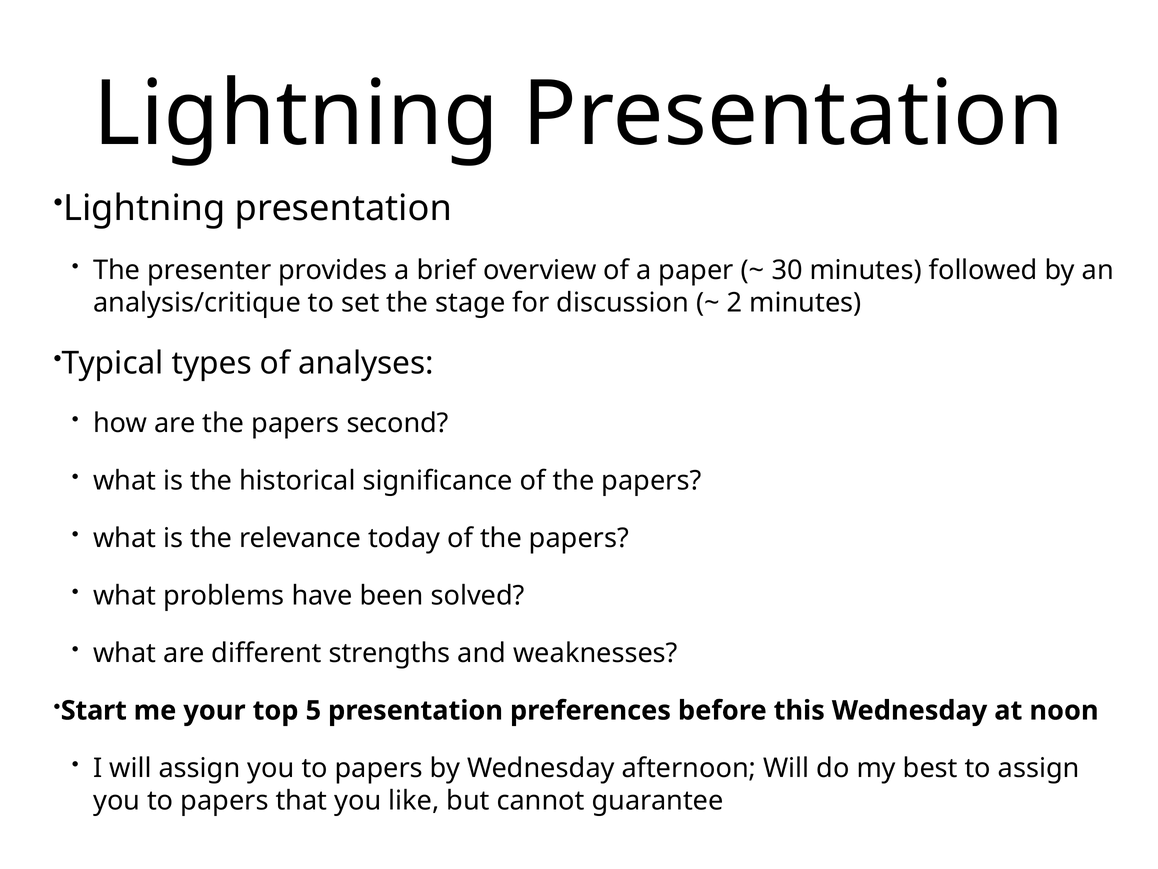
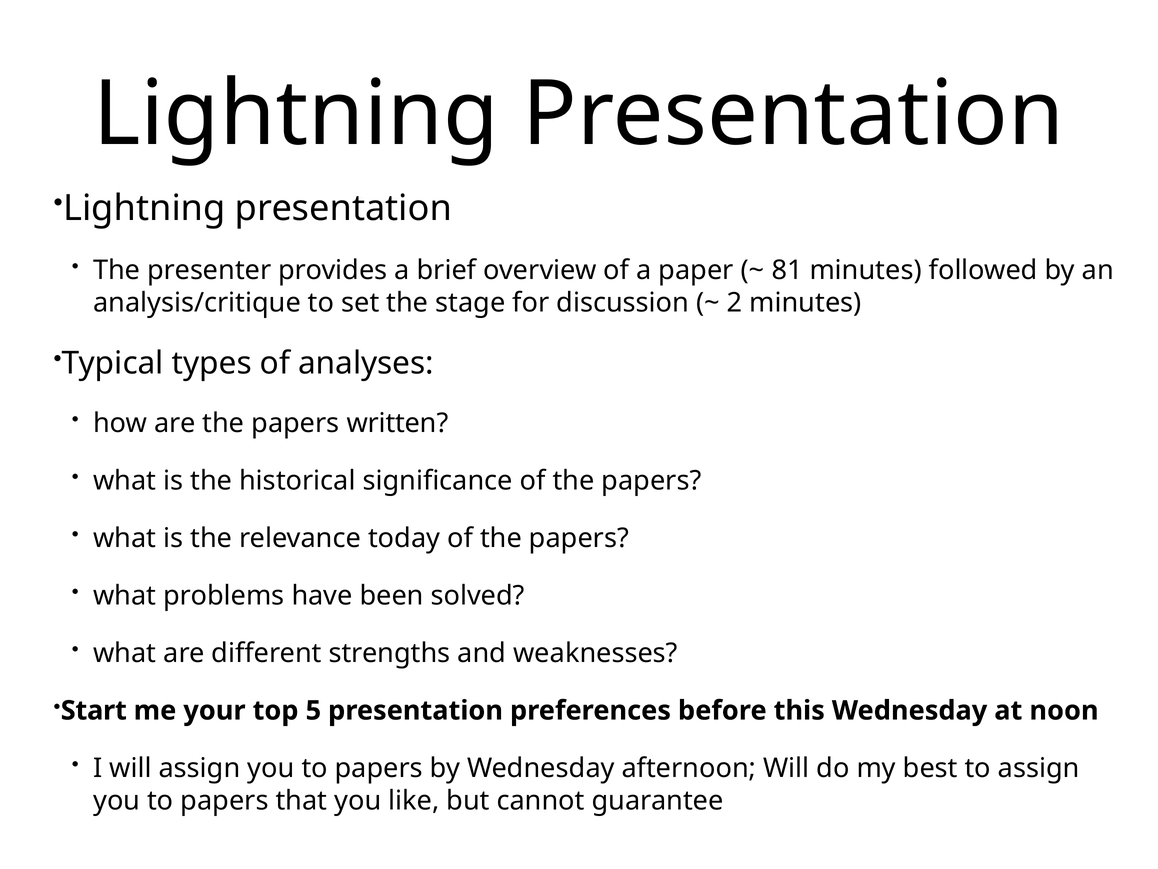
30: 30 -> 81 (787, 270)
second: second -> written (397, 423)
